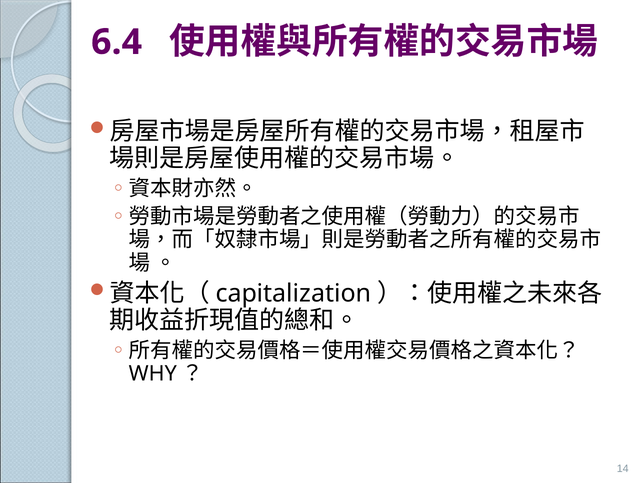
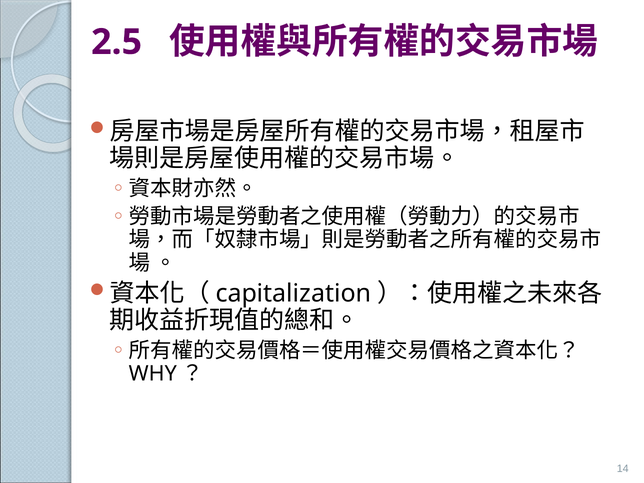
6.4: 6.4 -> 2.5 (117, 42)
